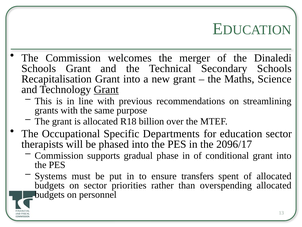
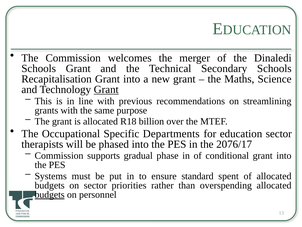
2096/17: 2096/17 -> 2076/17 (234, 144)
transfers: transfers -> standard (198, 176)
budgets underline: none -> present (50, 194)
